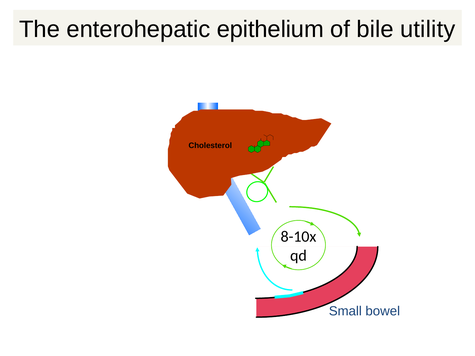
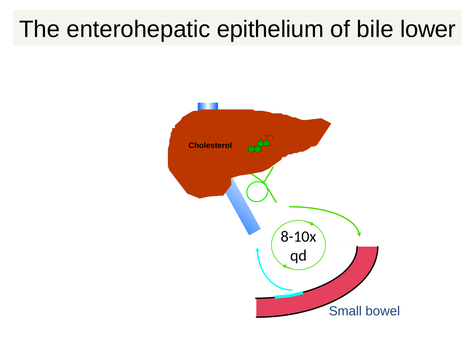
utility: utility -> lower (428, 29)
